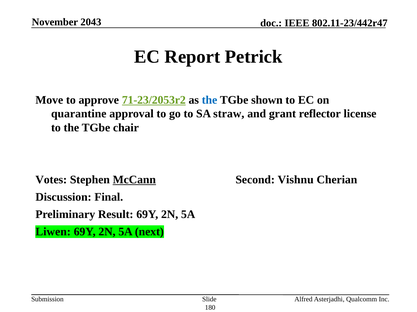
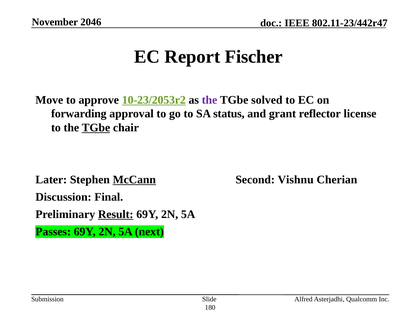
2043: 2043 -> 2046 (91, 22)
Petrick: Petrick -> Fischer (254, 57)
71-23/2053r2: 71-23/2053r2 -> 10-23/2053r2 (154, 100)
the colour: blue -> purple (210, 100)
shown: shown -> solved (267, 100)
quarantine: quarantine -> forwarding (79, 114)
straw: straw -> status (229, 114)
TGbe underline: none -> present (96, 128)
Votes: Votes -> Later (51, 180)
Result underline: none -> present (116, 215)
Liwen: Liwen -> Passes (53, 232)
